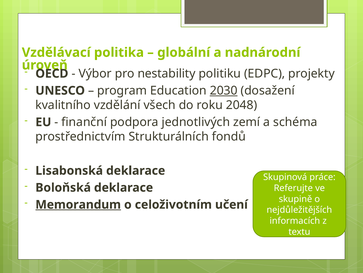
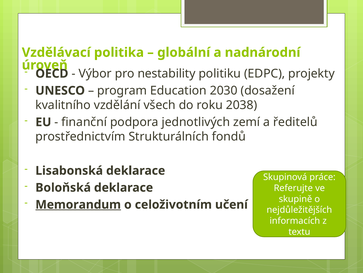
2030 underline: present -> none (224, 90)
2048: 2048 -> 2038 (242, 105)
schéma: schéma -> ředitelů (295, 122)
